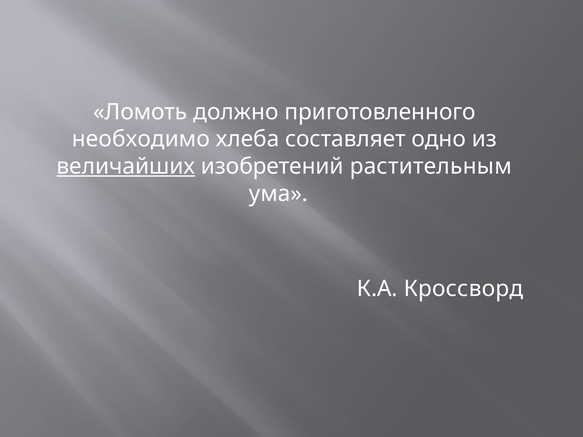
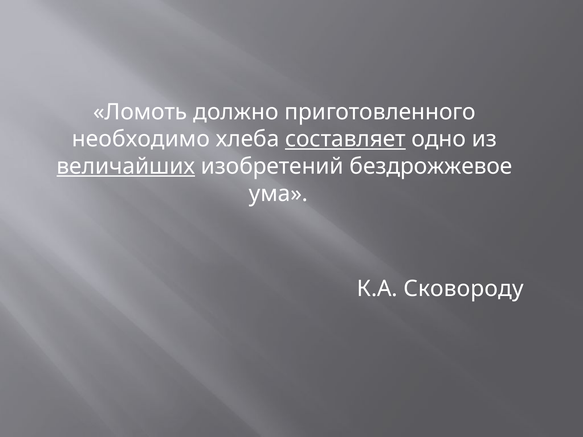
составляет underline: none -> present (345, 139)
растительным: растительным -> бездрожжевое (431, 166)
Кроссворд: Кроссворд -> Сковороду (464, 289)
